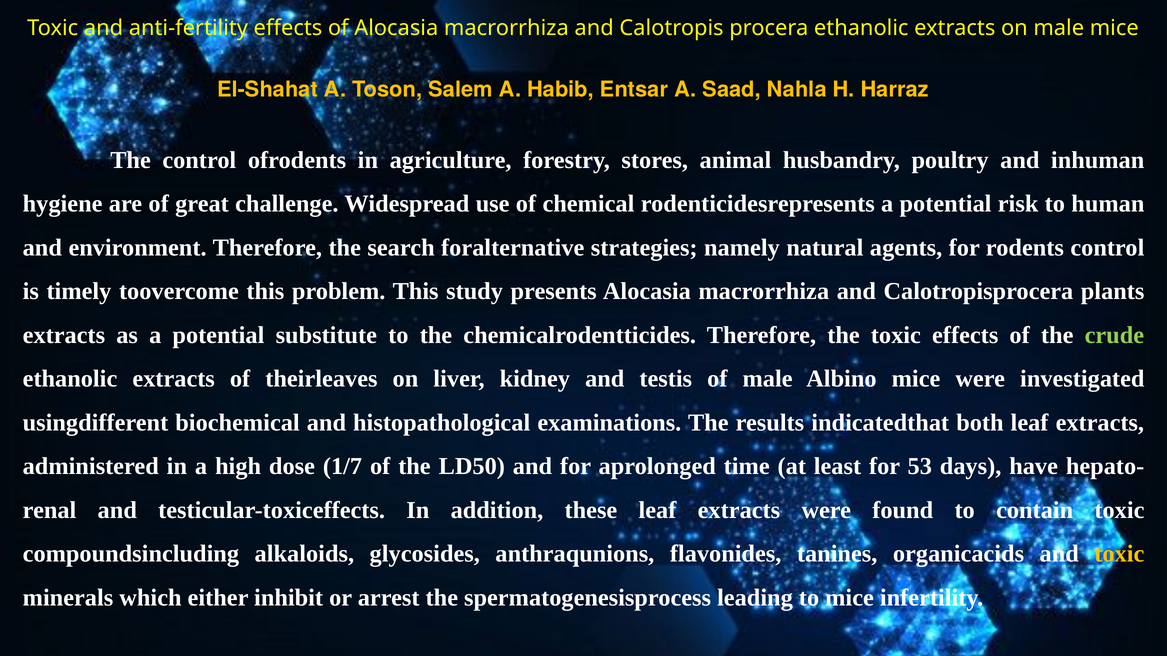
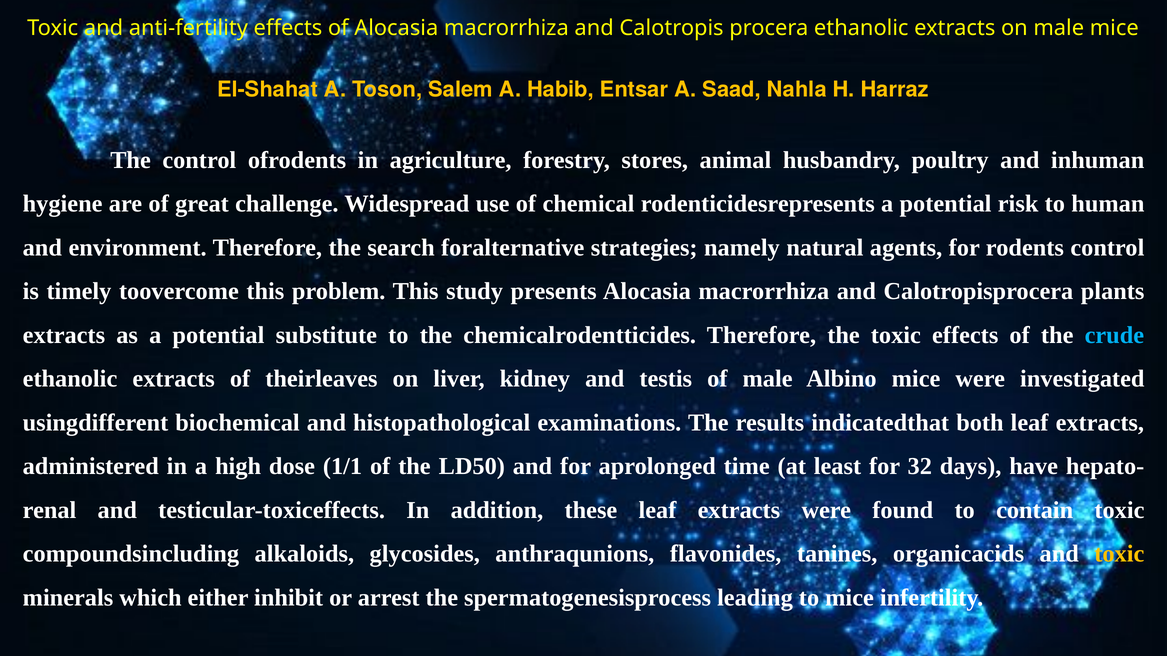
crude colour: light green -> light blue (1114, 335)
1/7: 1/7 -> 1/1 (343, 467)
53: 53 -> 32 (920, 467)
